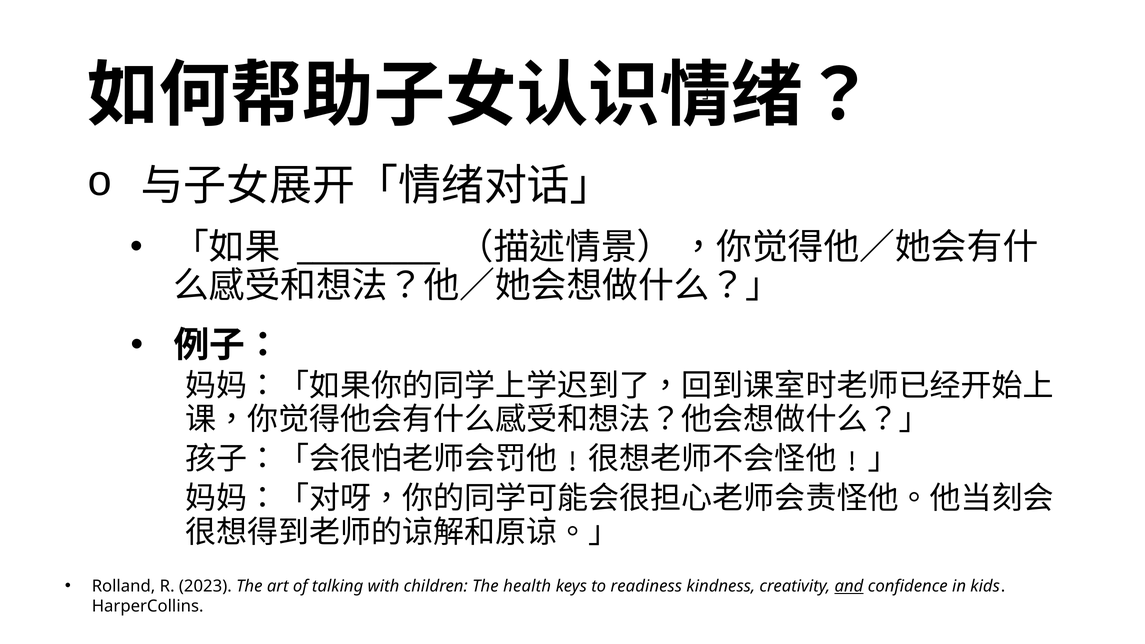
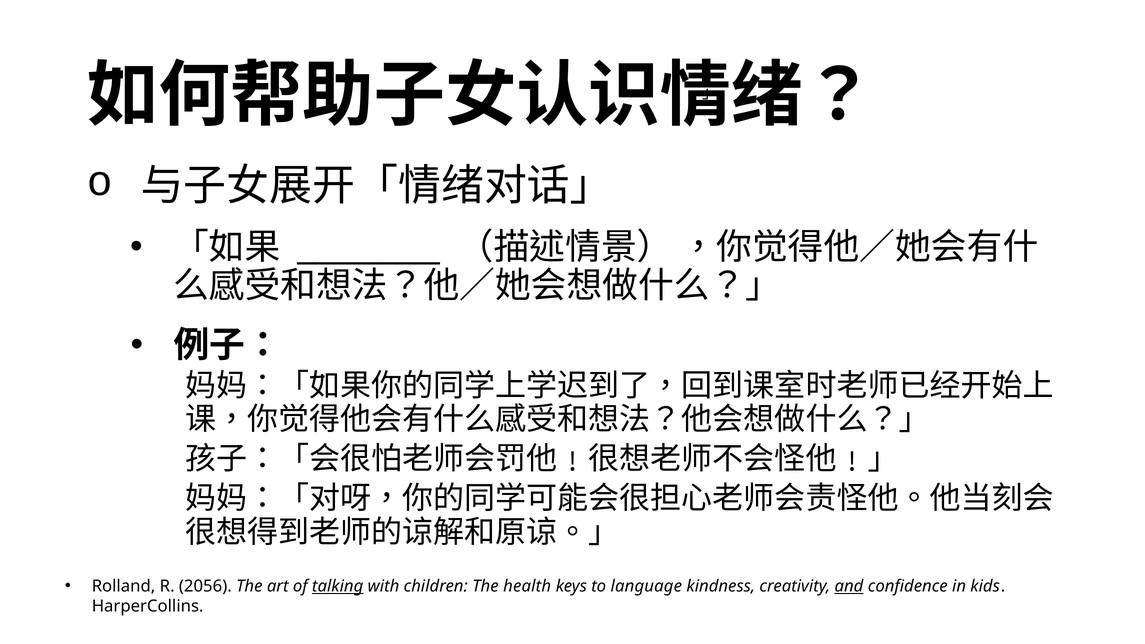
2023: 2023 -> 2056 (205, 586)
talking underline: none -> present (338, 586)
readiness: readiness -> language (646, 586)
